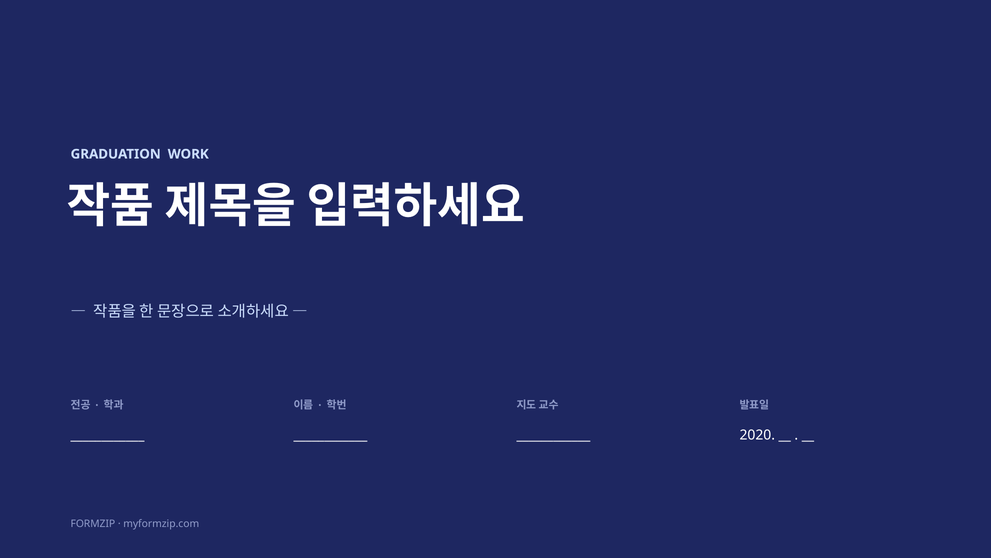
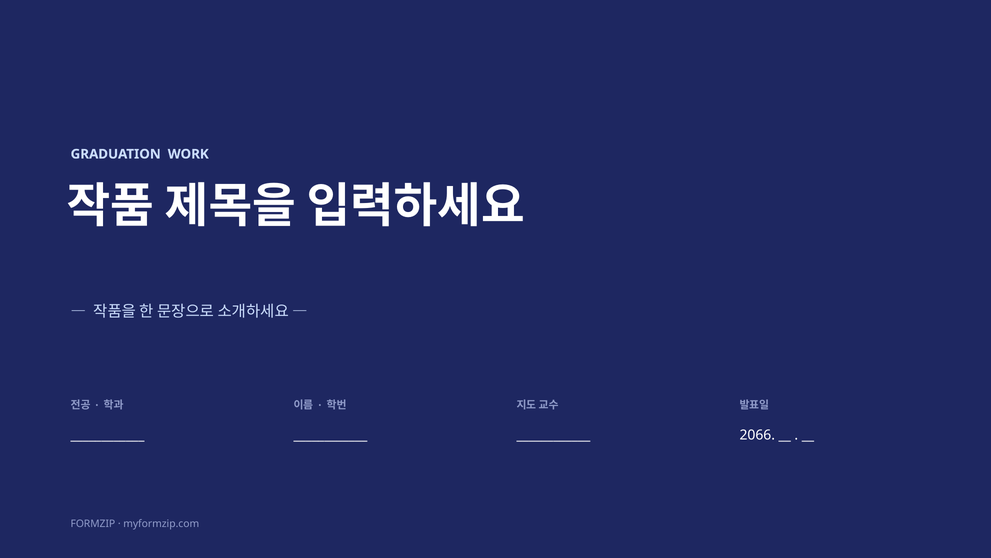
2020: 2020 -> 2066 (757, 434)
